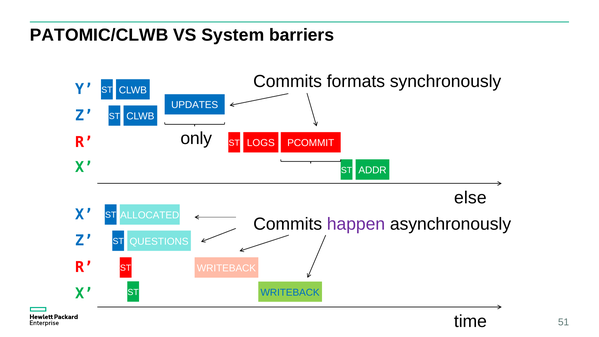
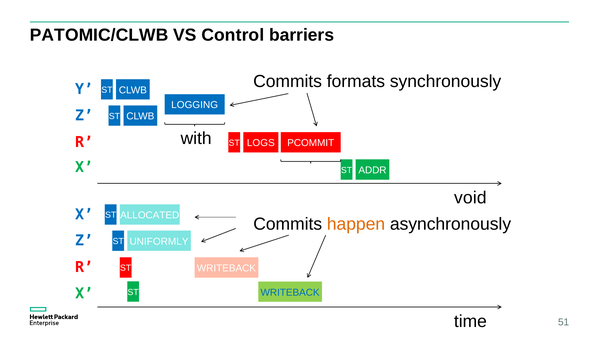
System: System -> Control (233, 35)
UPDATES: UPDATES -> LOGGING (195, 105)
only: only -> with (196, 138)
else: else -> void (470, 198)
happen colour: purple -> orange (356, 224)
QUESTIONS: QUESTIONS -> UNIFORMLY (159, 241)
